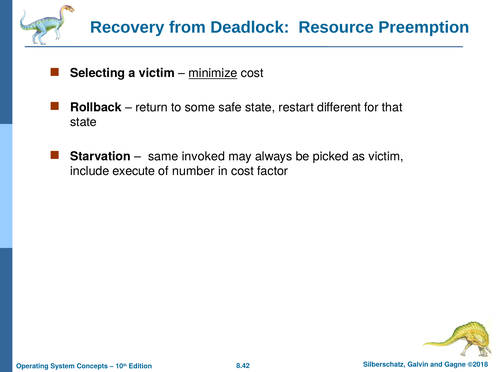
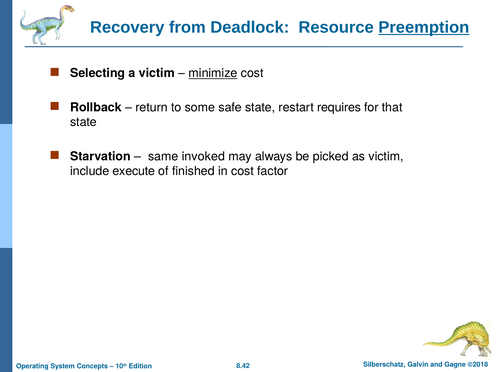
Preemption underline: none -> present (424, 27)
different: different -> requires (339, 107)
number: number -> finished (193, 171)
